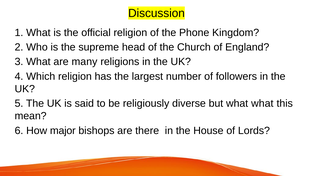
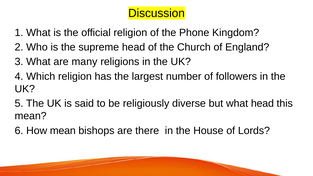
what what: what -> head (262, 104)
How major: major -> mean (63, 131)
